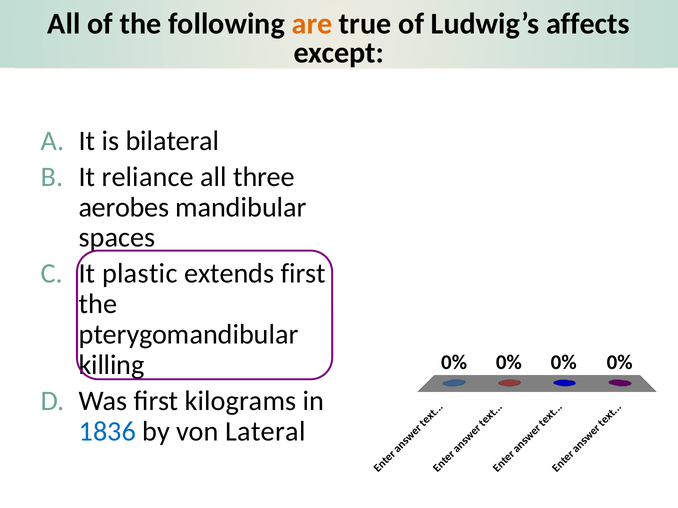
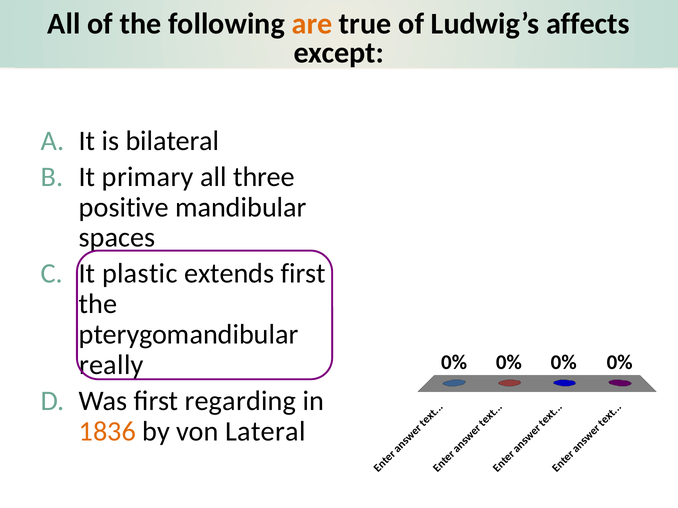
reliance: reliance -> primary (148, 177)
aerobes: aerobes -> positive (124, 207)
killing: killing -> really (111, 365)
kilograms: kilograms -> regarding (240, 401)
1836 colour: blue -> orange (107, 432)
